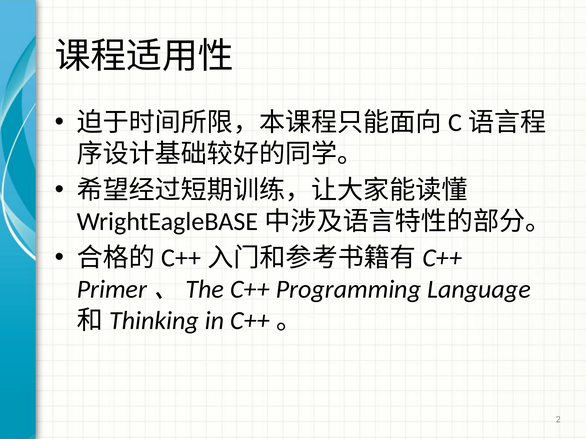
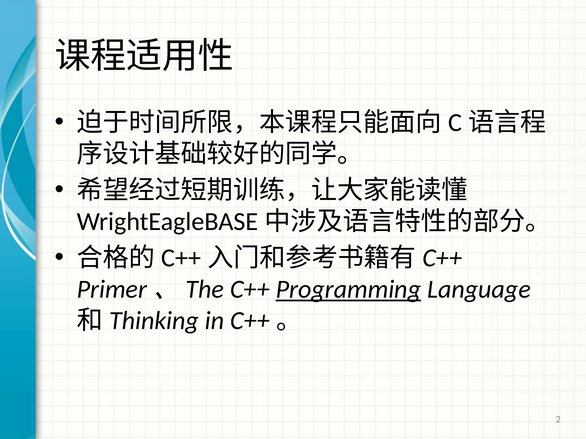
Programming underline: none -> present (348, 290)
